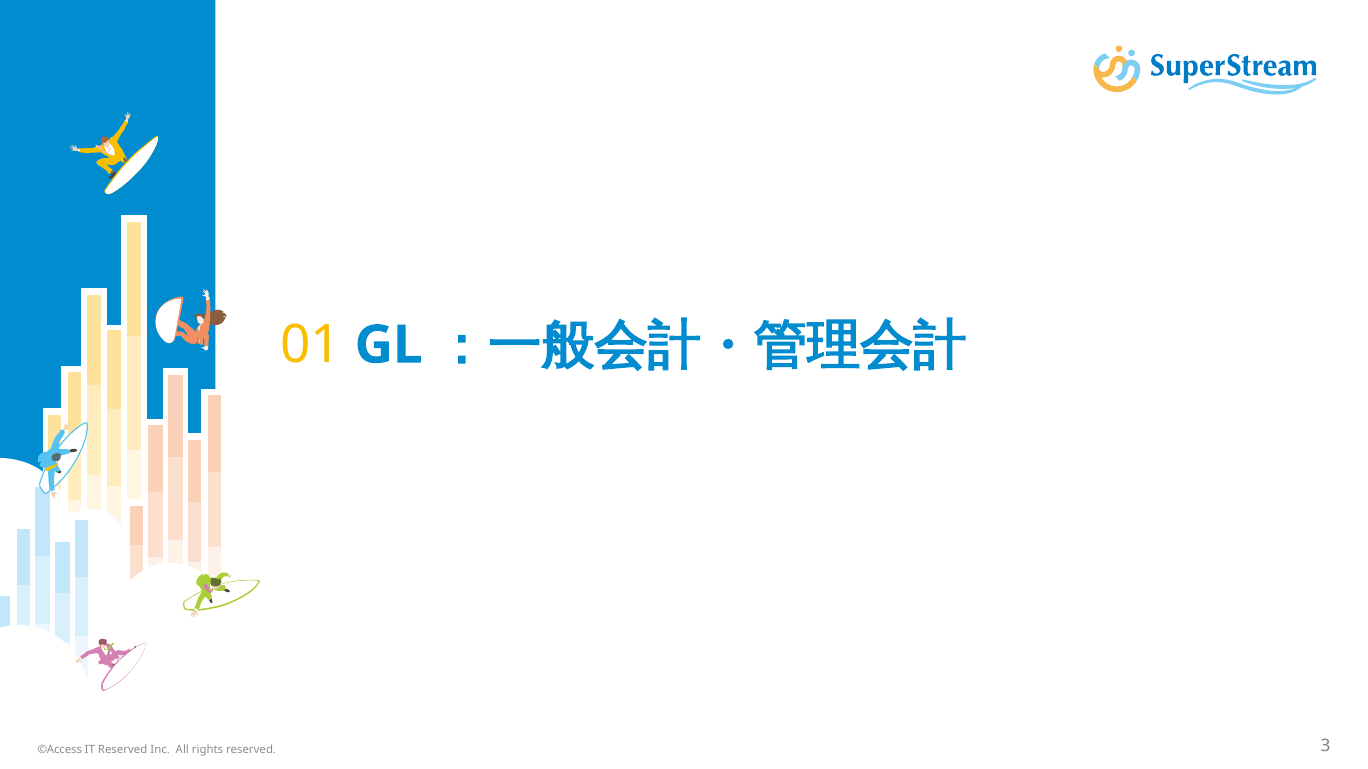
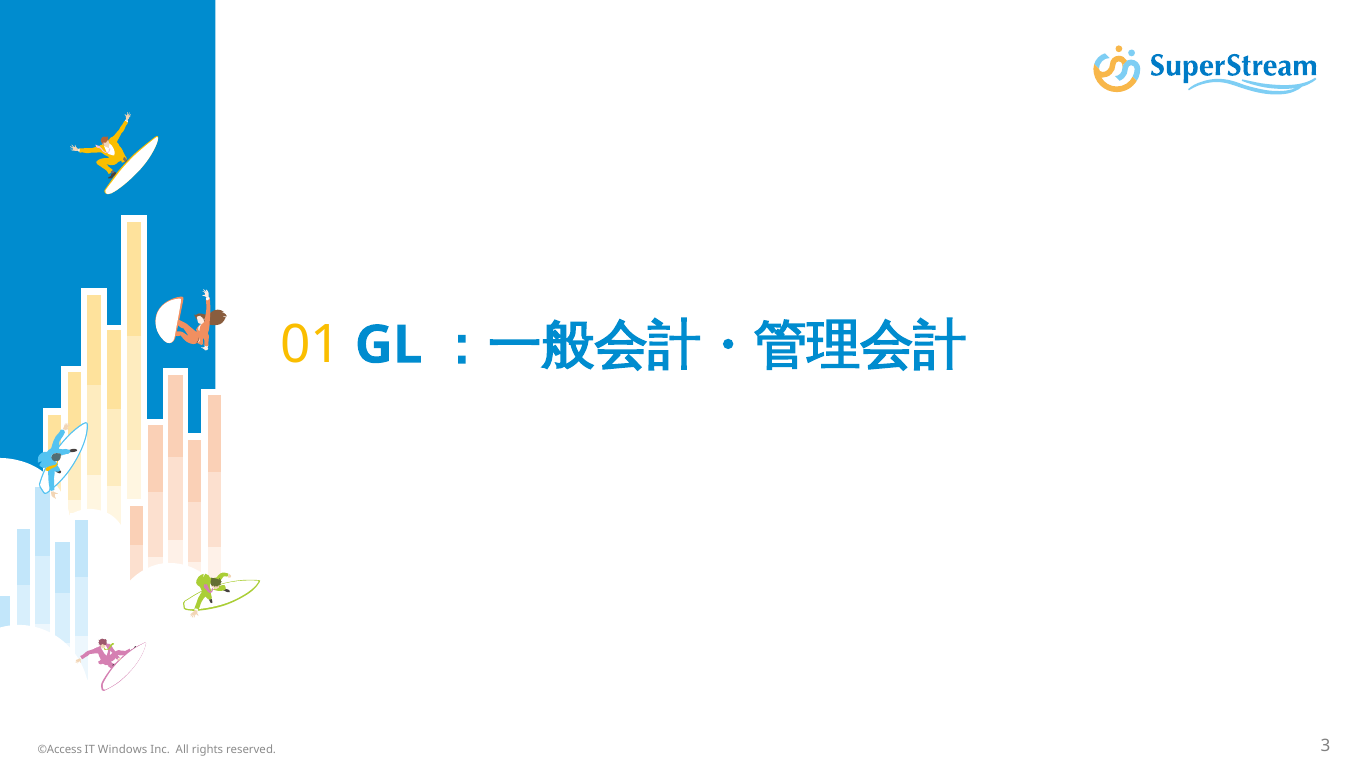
IT Reserved: Reserved -> Windows (123, 750)
